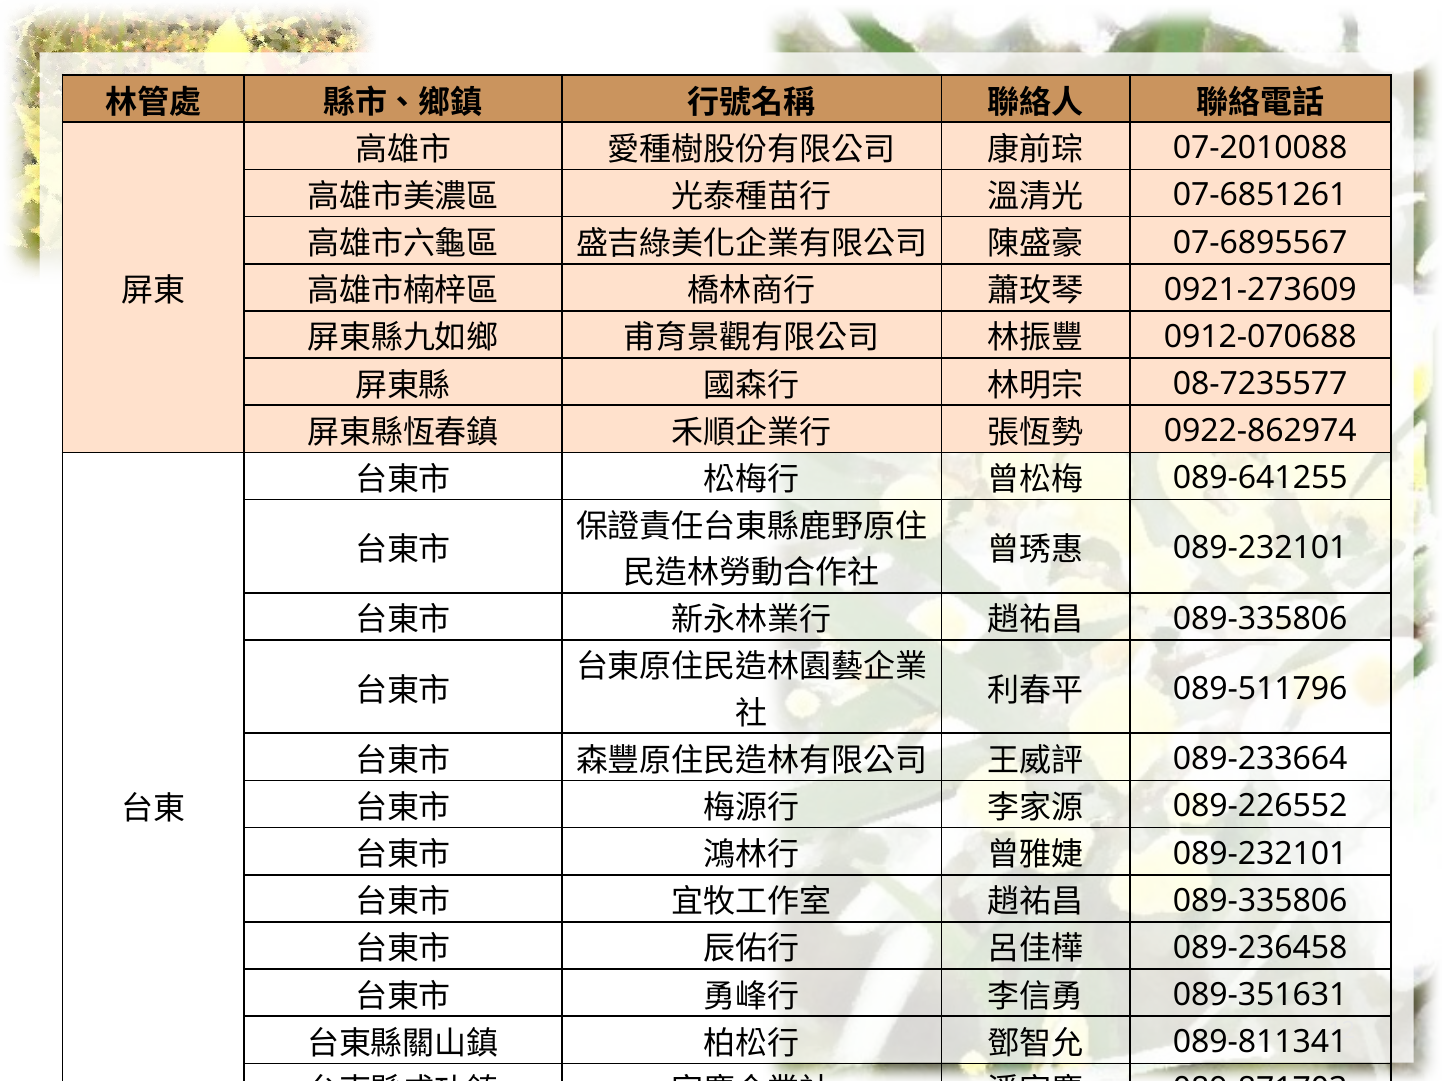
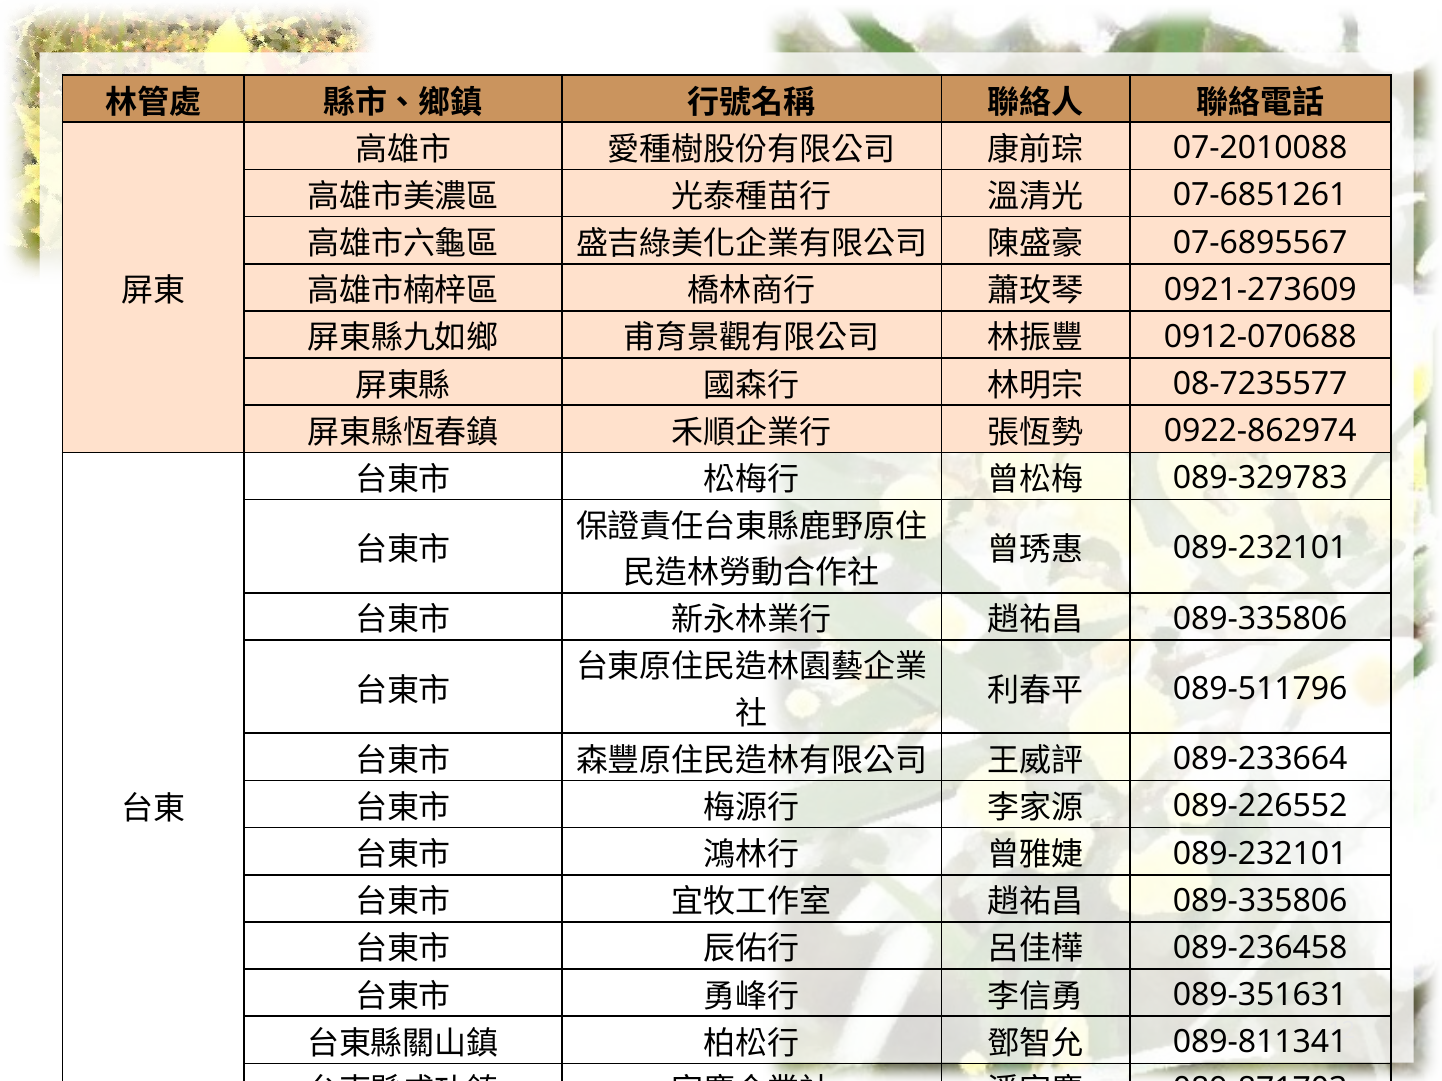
089-641255: 089-641255 -> 089-329783 (1260, 478)
